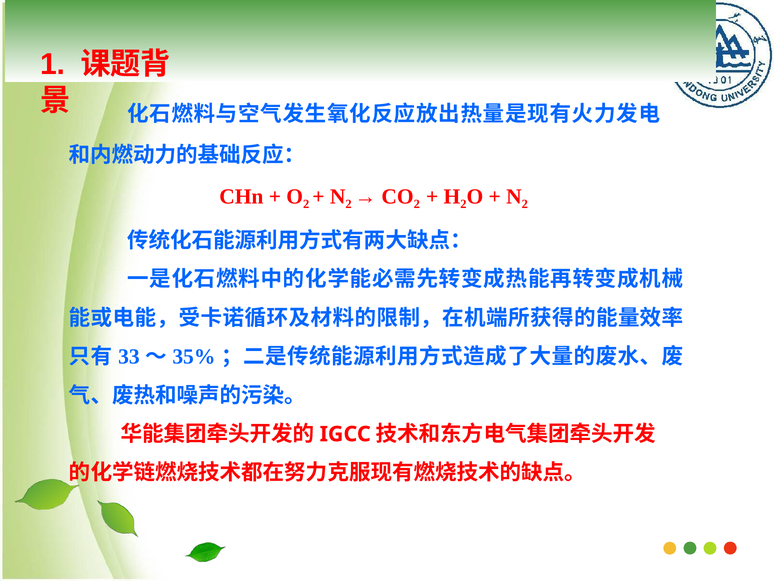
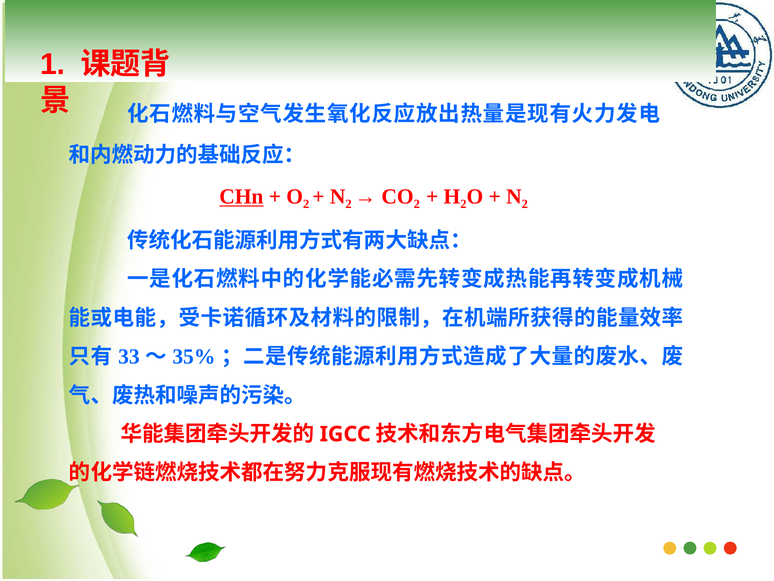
CHn underline: none -> present (241, 197)
